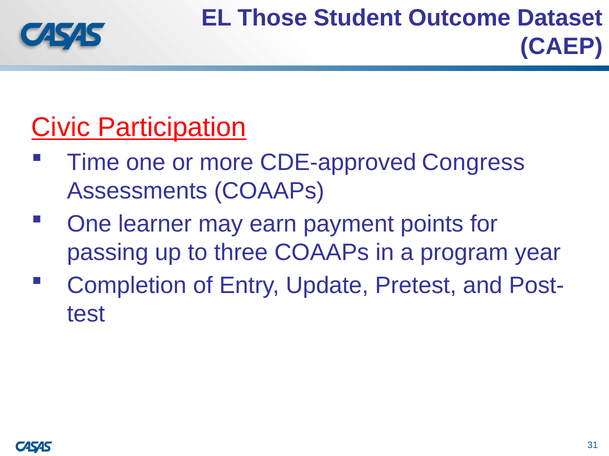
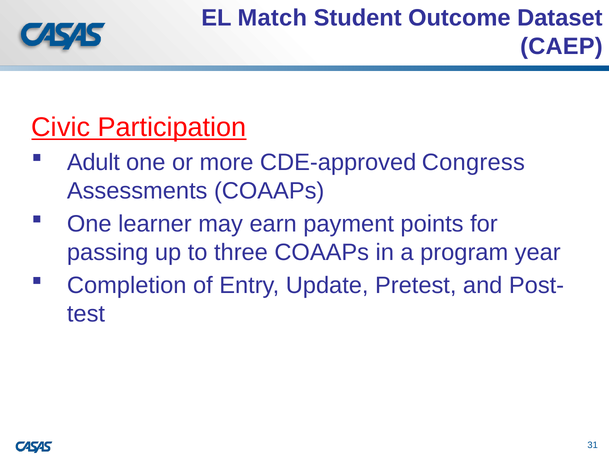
Those: Those -> Match (272, 18)
Time: Time -> Adult (93, 163)
